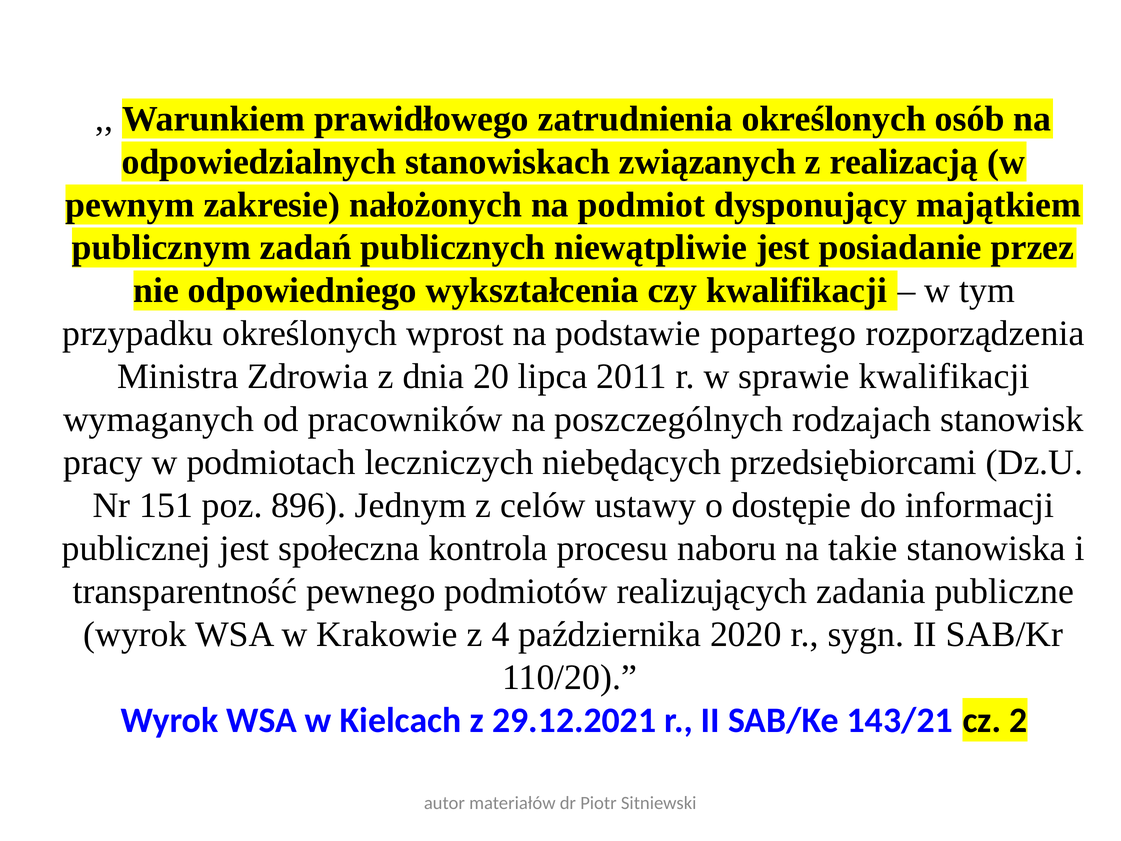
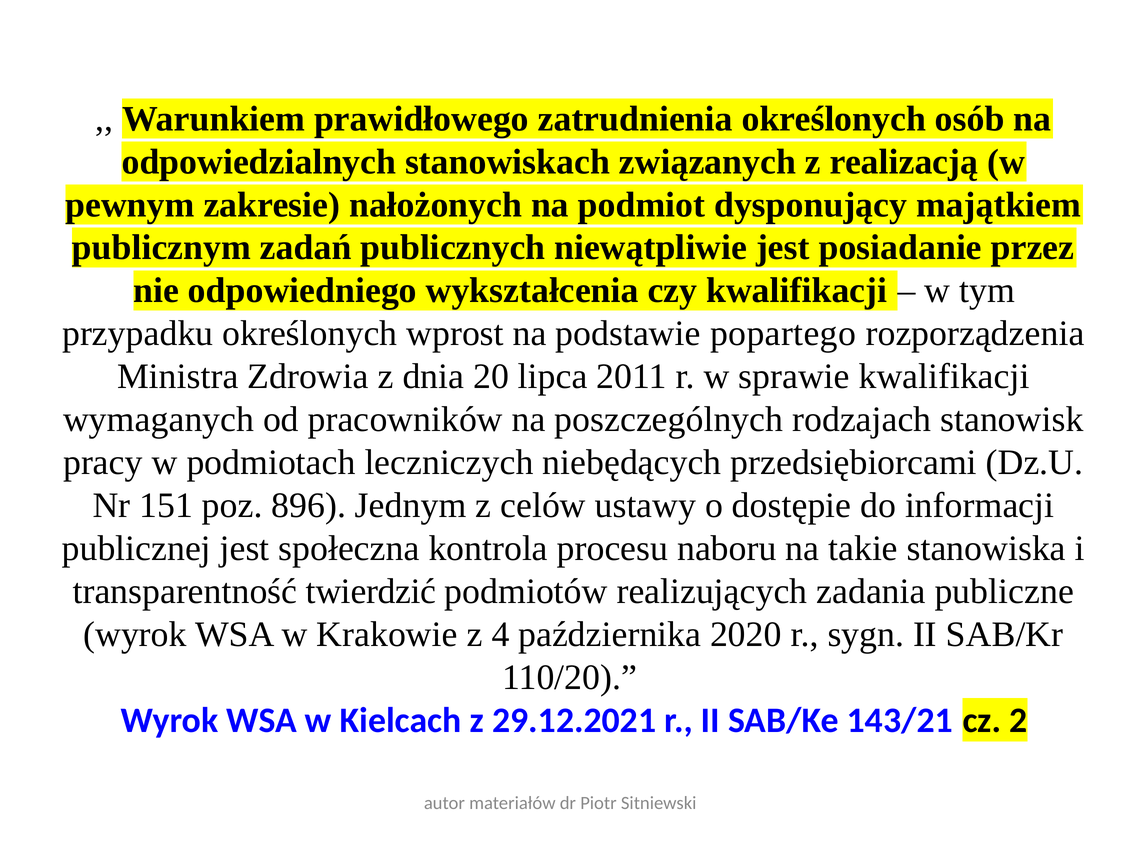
pewnego: pewnego -> twierdzić (371, 591)
